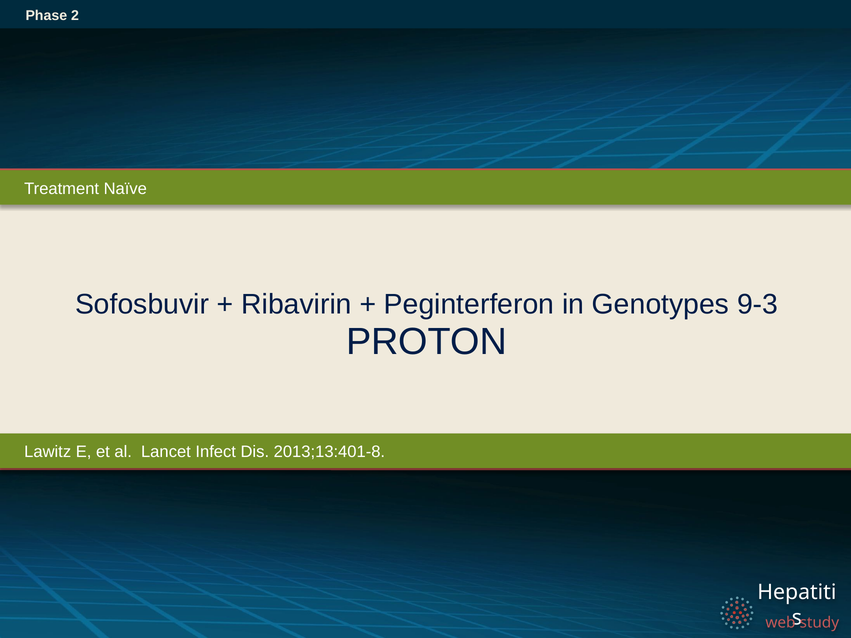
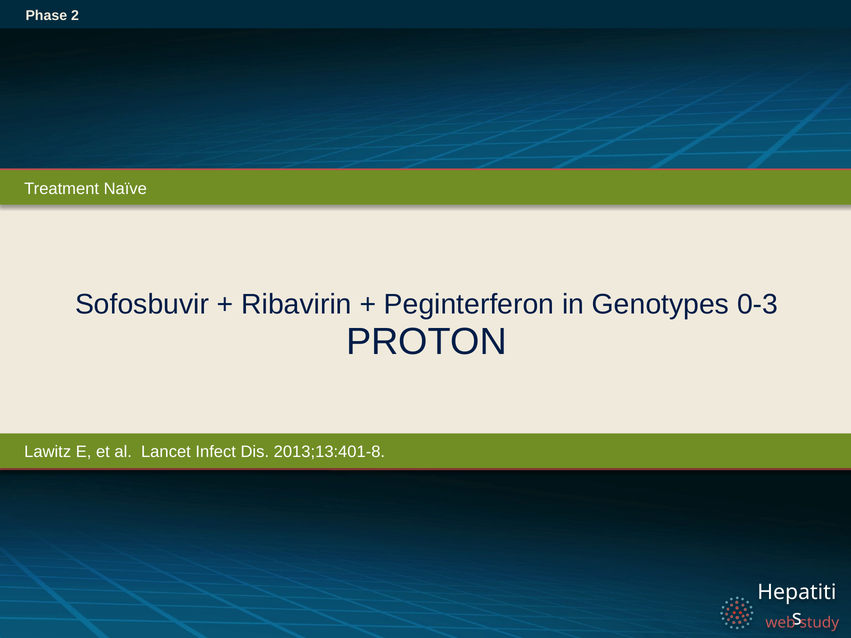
9-3: 9-3 -> 0-3 (758, 305)
